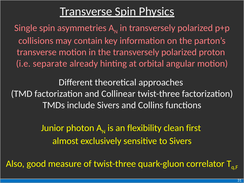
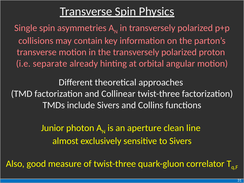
flexibility: flexibility -> aperture (144, 128)
first: first -> line (193, 128)
